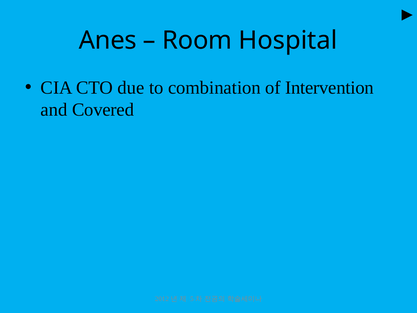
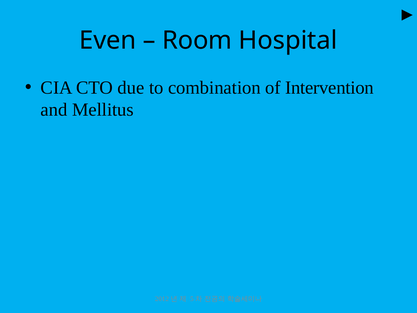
Anes: Anes -> Even (108, 40)
Covered: Covered -> Mellitus (103, 110)
